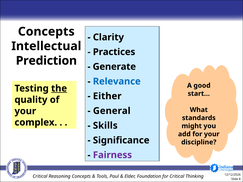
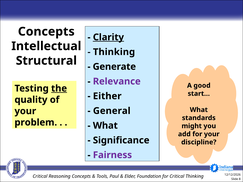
Clarity underline: none -> present (108, 37)
Practices: Practices -> Thinking (114, 52)
Prediction: Prediction -> Structural (46, 61)
Relevance colour: blue -> purple (117, 81)
complex: complex -> problem (36, 123)
Skills: Skills -> What (105, 126)
